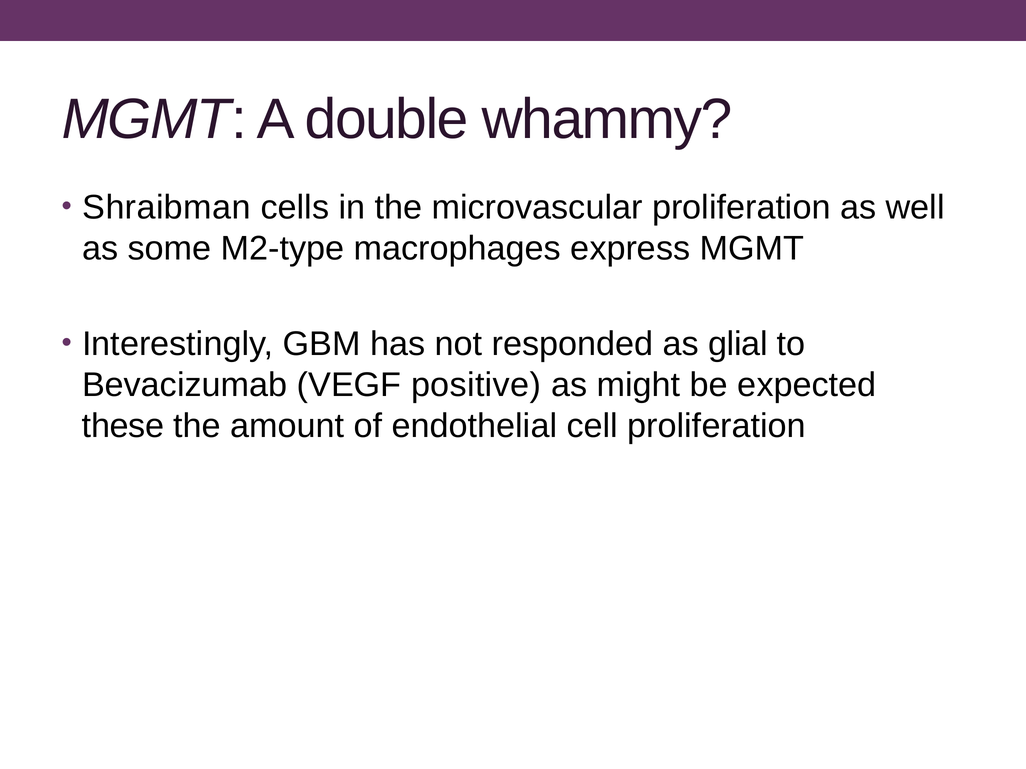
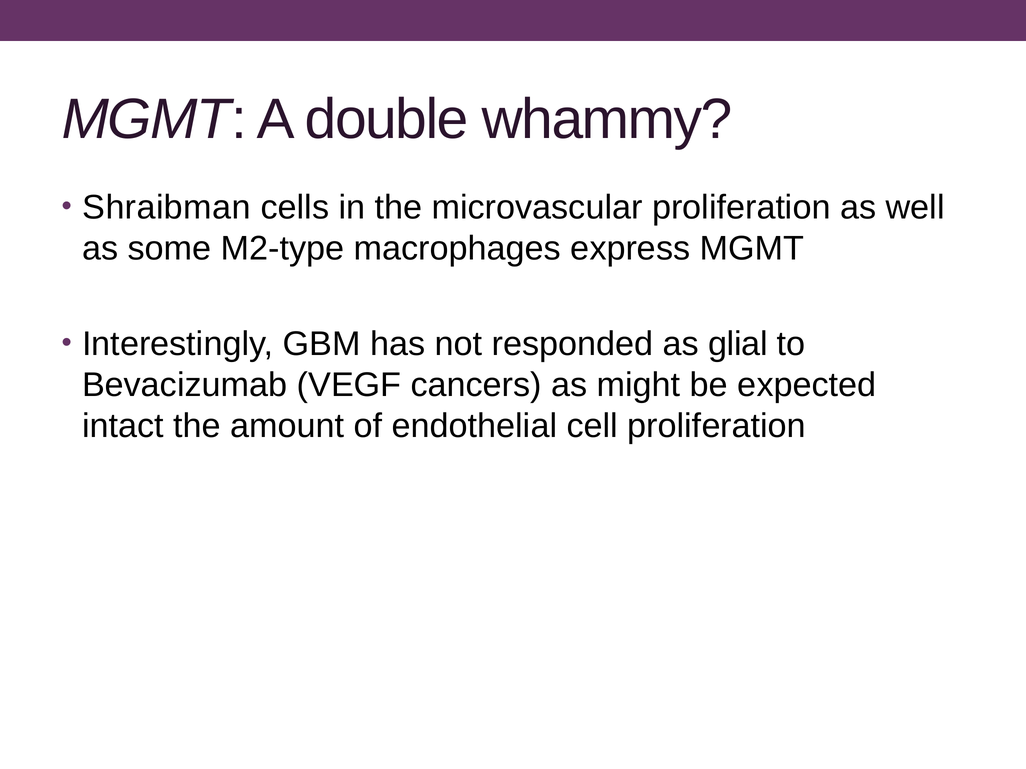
positive: positive -> cancers (476, 385)
these: these -> intact (123, 426)
